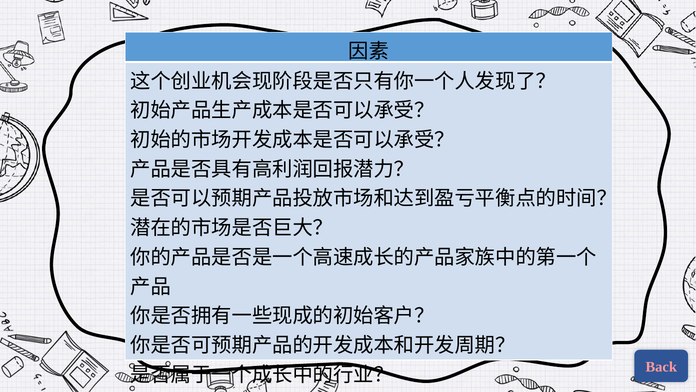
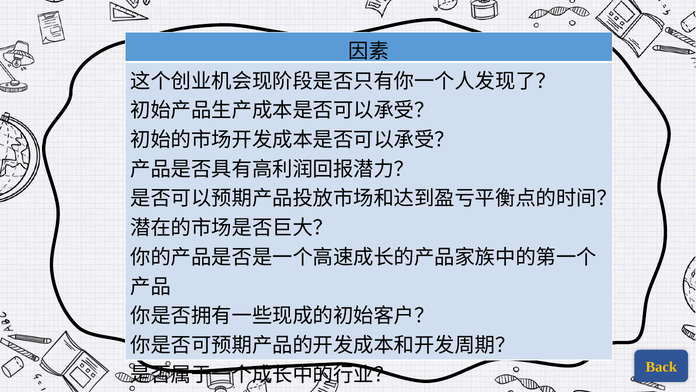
Back colour: pink -> yellow (661, 366)
